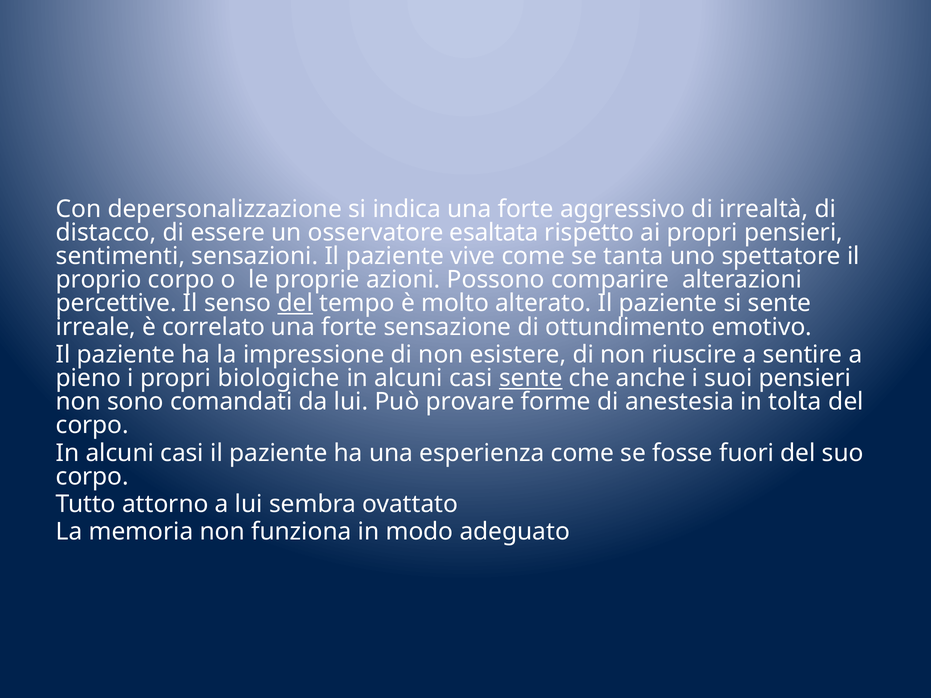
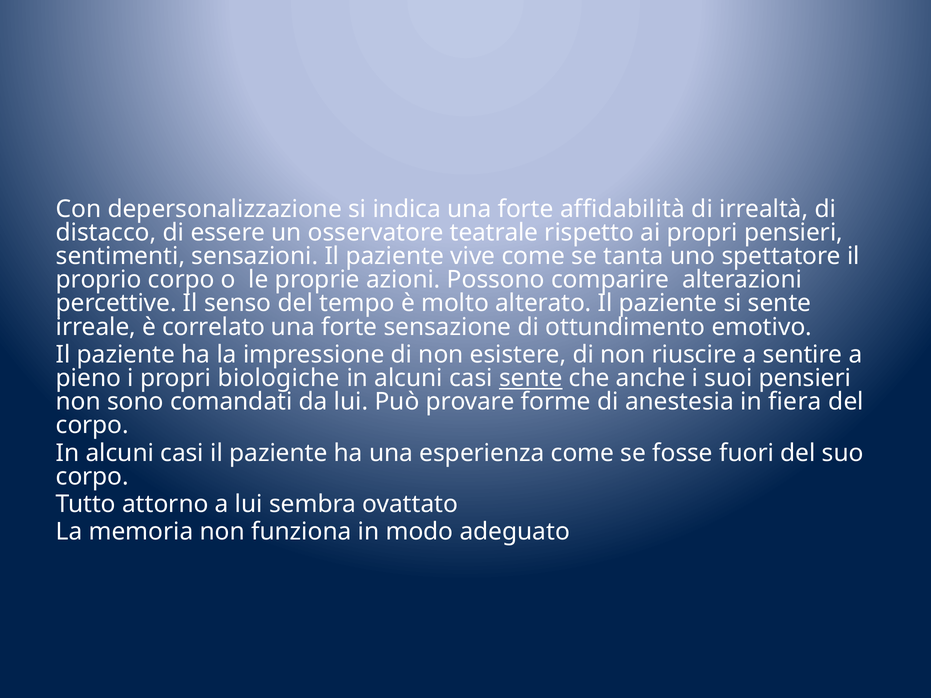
aggressivo: aggressivo -> affidabilità (622, 209)
esaltata: esaltata -> teatrale (494, 233)
del underline: present -> none (295, 303)
tolta: tolta -> fiera (795, 402)
